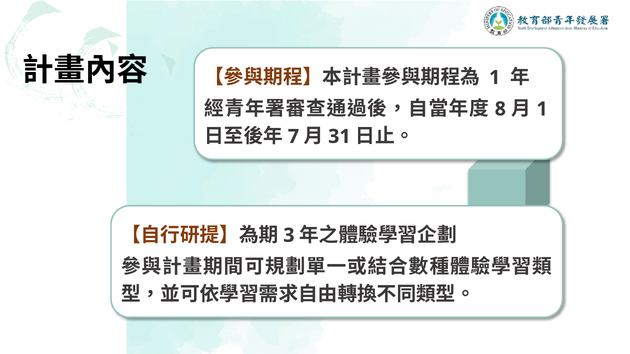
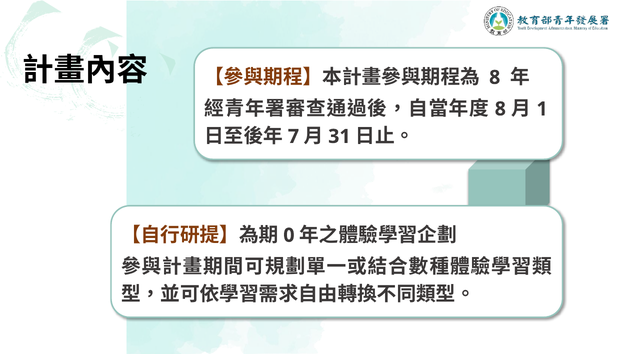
1: 1 -> 8 (495, 78)
3: 3 -> 0 (289, 236)
